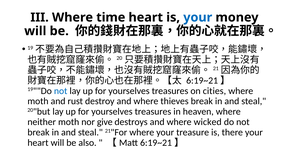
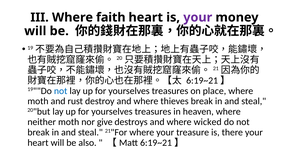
time: time -> faith (111, 17)
your colour: blue -> purple (198, 17)
cities: cities -> place (214, 91)
